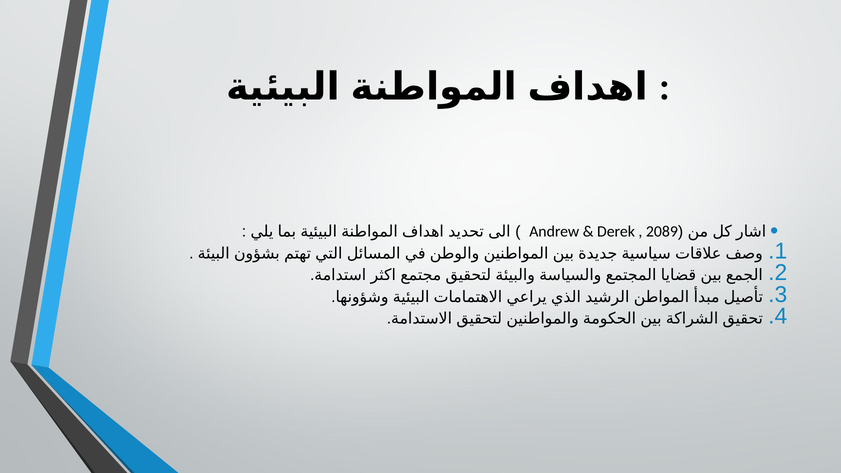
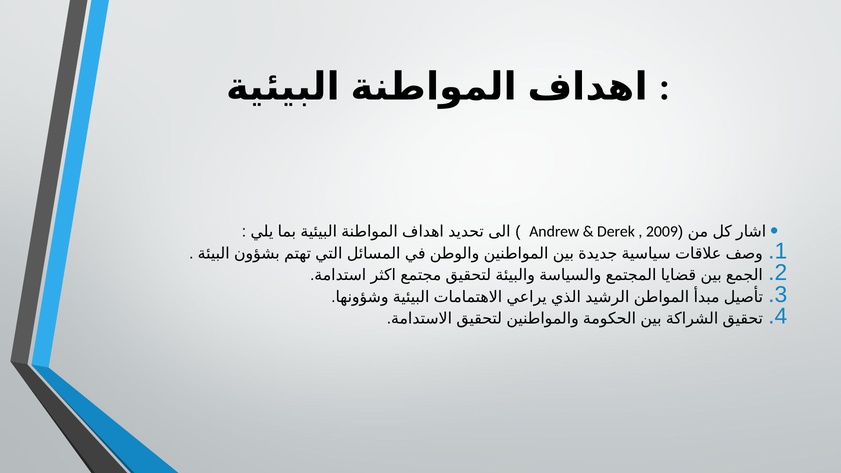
2089: 2089 -> 2009 (662, 232)
